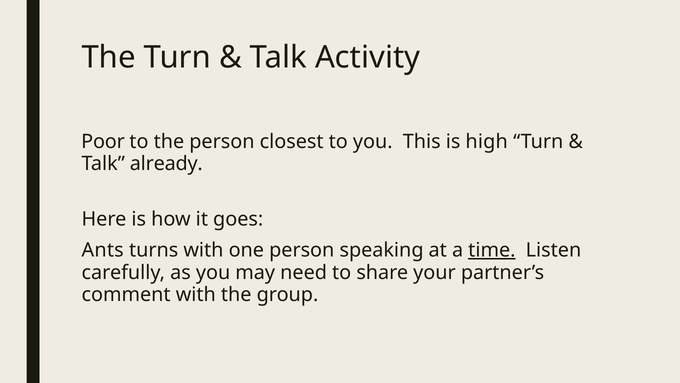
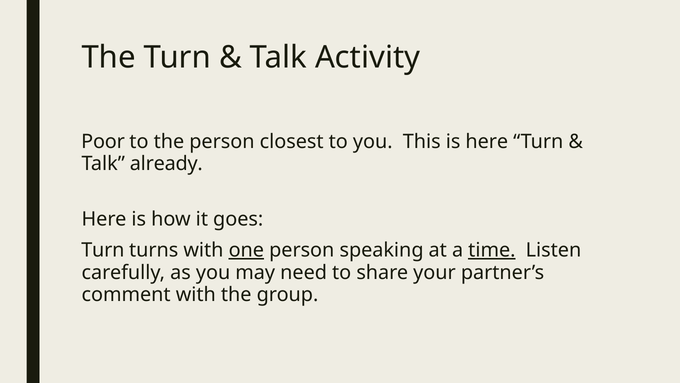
is high: high -> here (487, 141)
Ants: Ants -> Turn (103, 250)
one underline: none -> present (246, 250)
